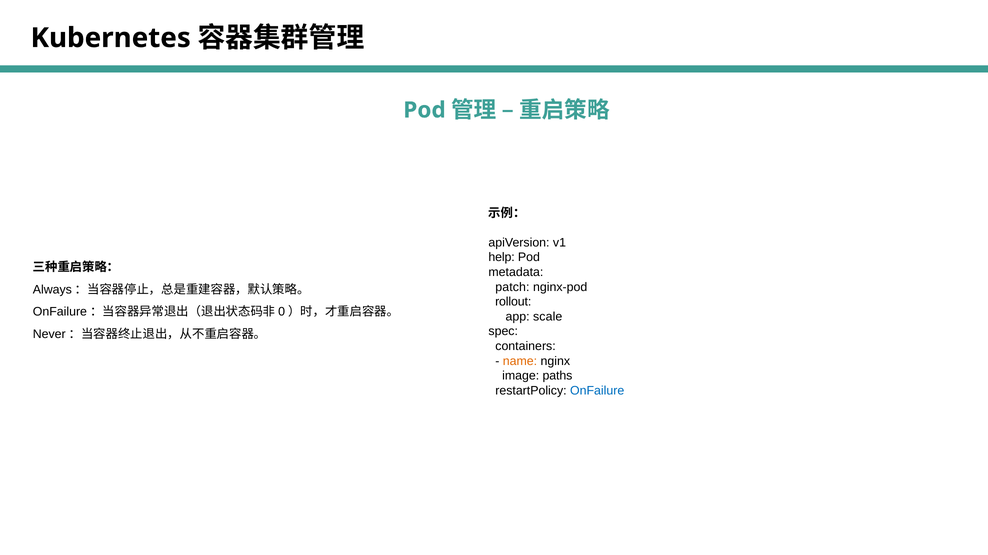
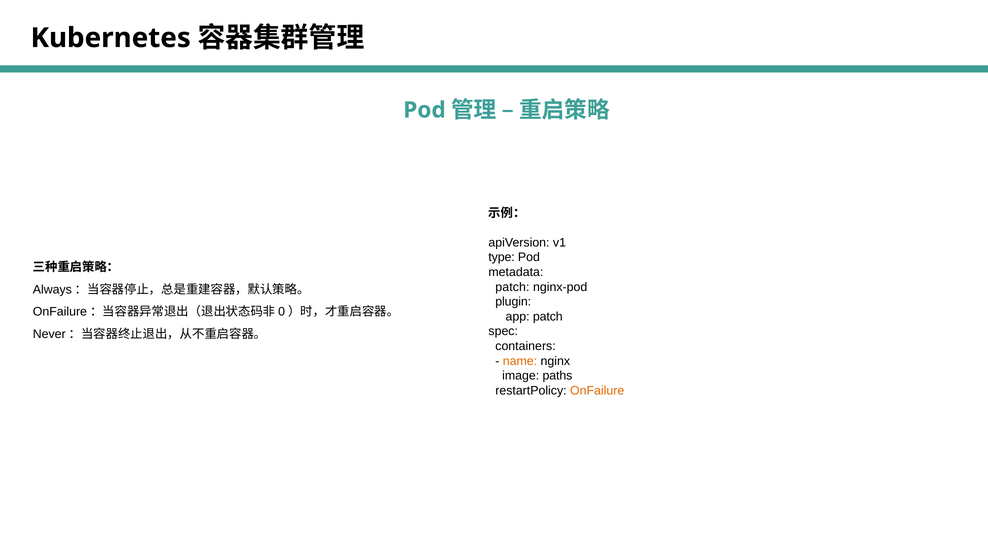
help: help -> type (502, 258)
rollout: rollout -> plugin (513, 302)
app scale: scale -> patch (548, 317)
OnFailure colour: blue -> orange (597, 391)
